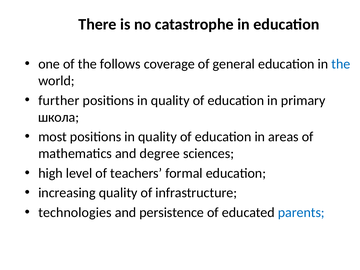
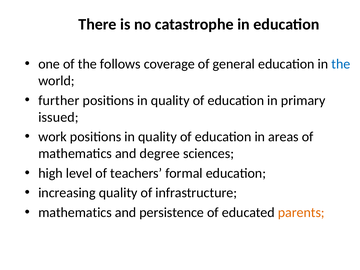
школа: школа -> issued (58, 117)
most: most -> work (53, 137)
technologies: technologies -> mathematics (75, 212)
parents colour: blue -> orange (301, 212)
